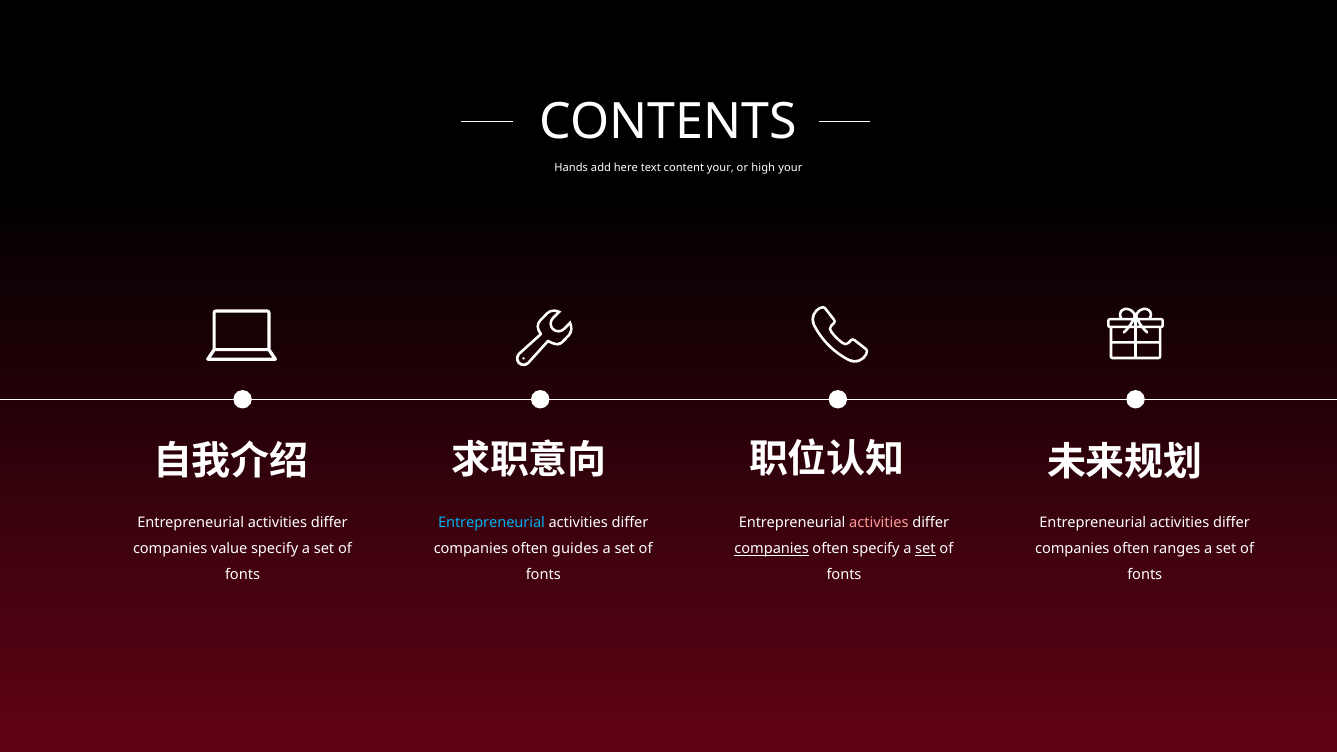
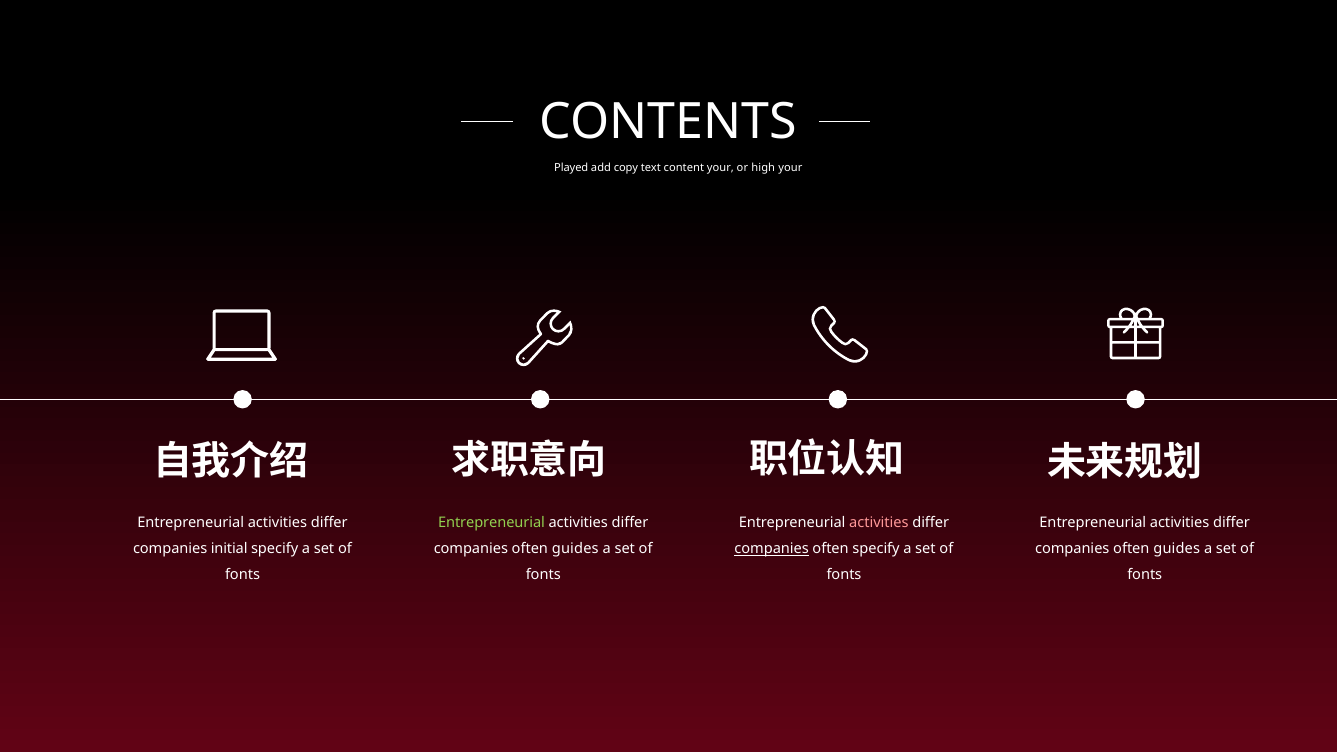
Hands: Hands -> Played (571, 168)
here: here -> copy (626, 168)
Entrepreneurial colour: light blue -> light green (491, 522)
value: value -> initial (229, 549)
set underline: present -> none (925, 549)
ranges: ranges -> guides (1177, 549)
